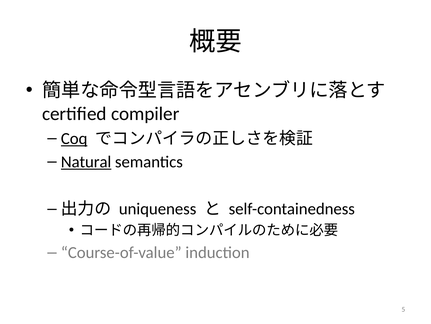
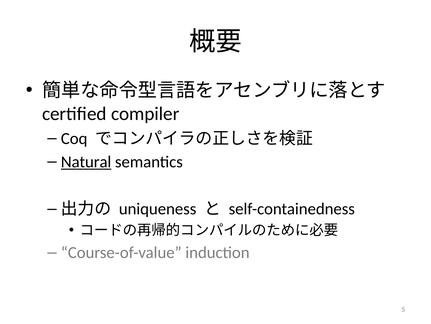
Coq underline: present -> none (74, 138)
